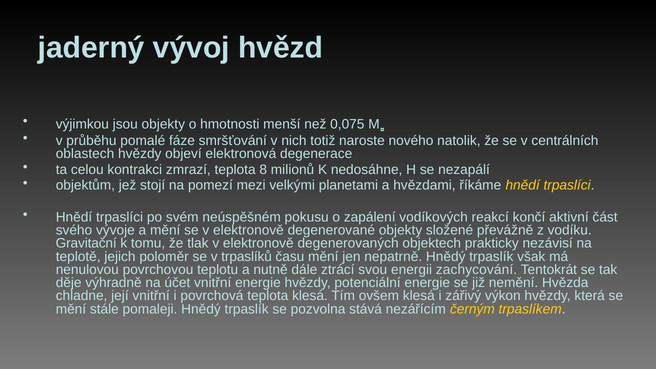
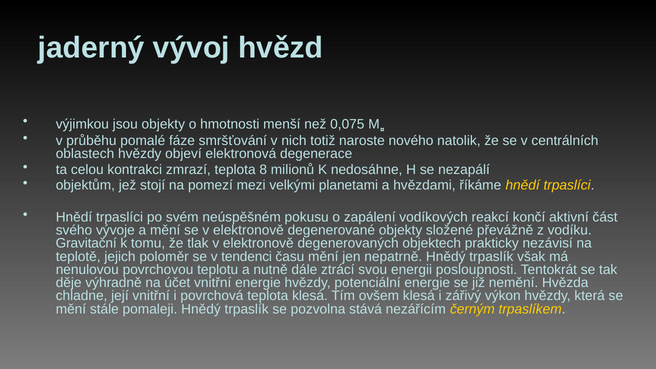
trpaslíků: trpaslíků -> tendenci (247, 257)
zachycování: zachycování -> posloupnosti (477, 270)
